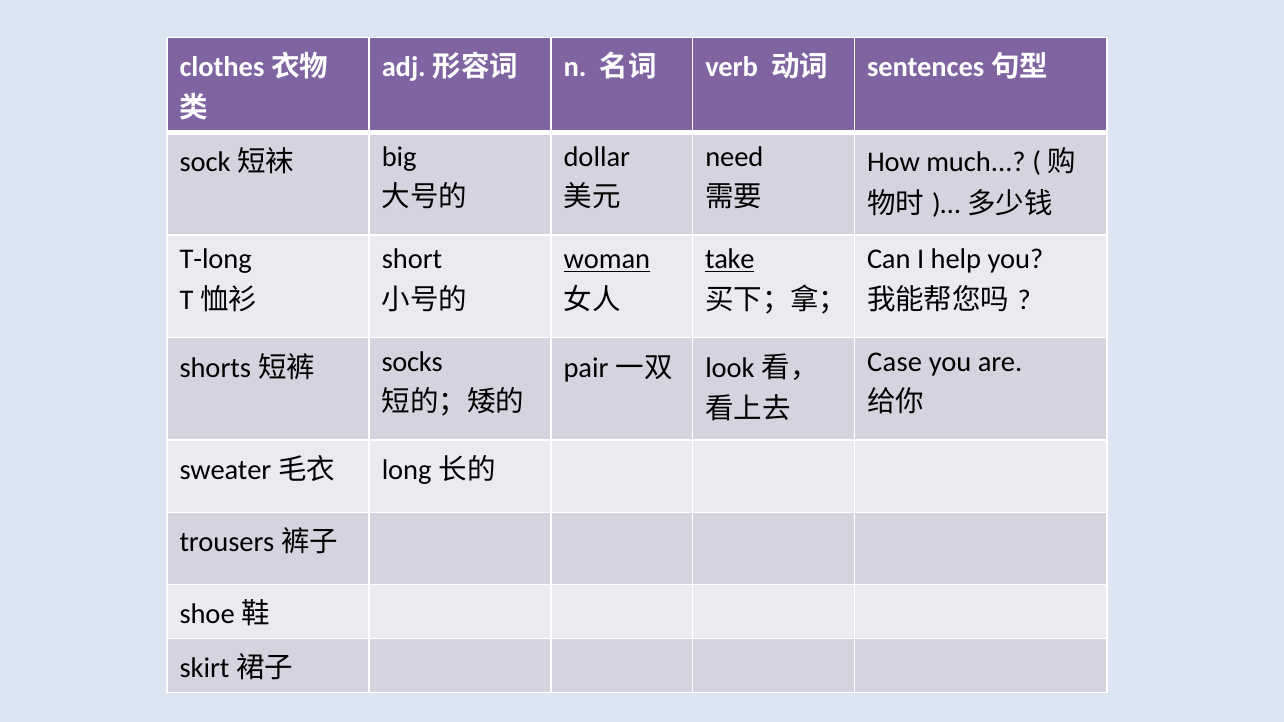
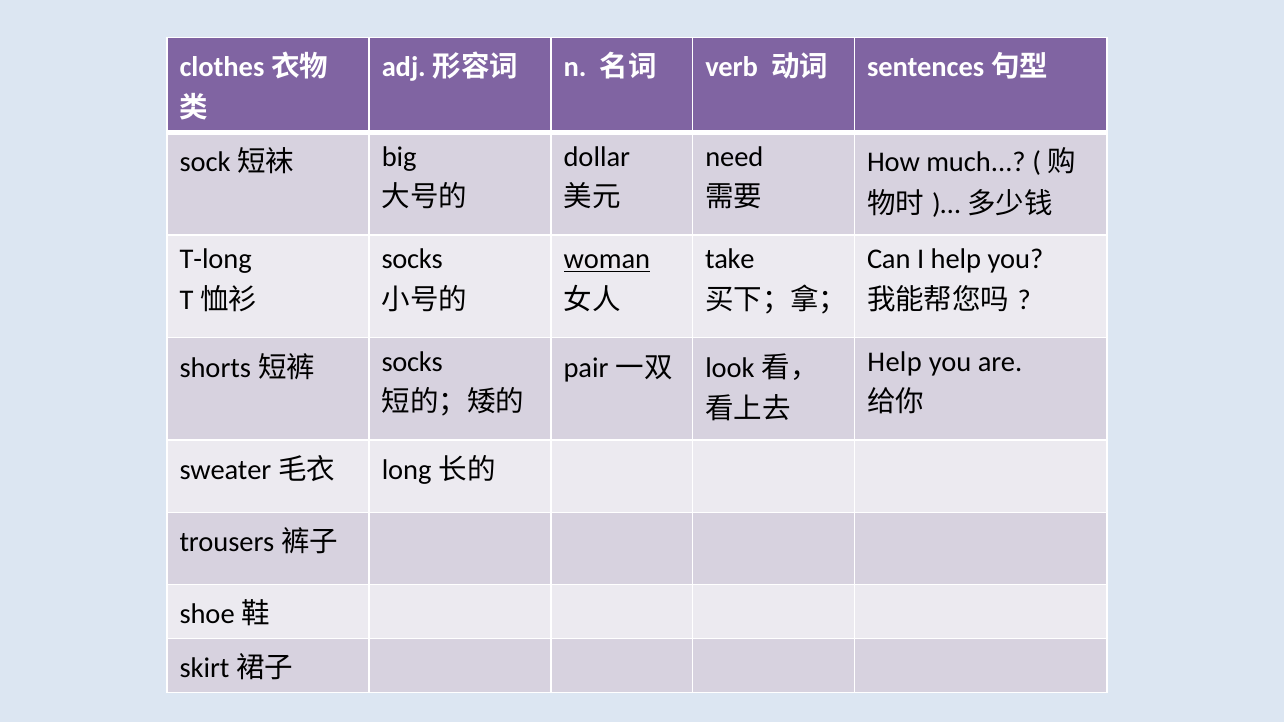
short: short -> socks (412, 259)
take underline: present -> none (730, 259)
Case: Case -> Help (895, 362)
